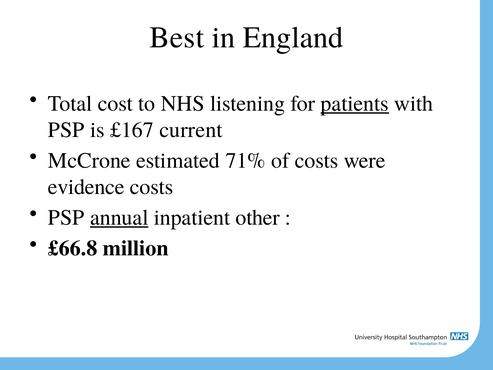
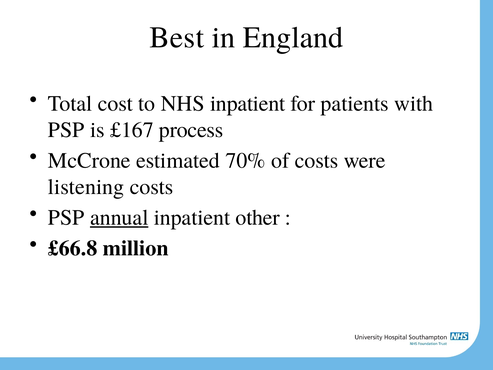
NHS listening: listening -> inpatient (248, 103)
patients underline: present -> none (355, 103)
current: current -> process (191, 130)
71%: 71% -> 70% (245, 160)
evidence: evidence -> listening (86, 187)
